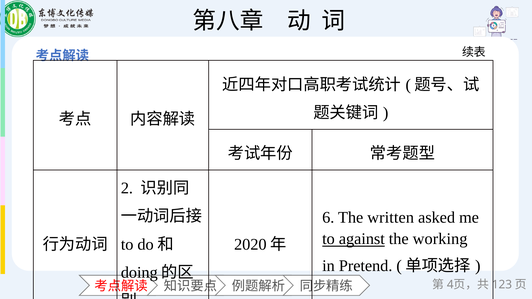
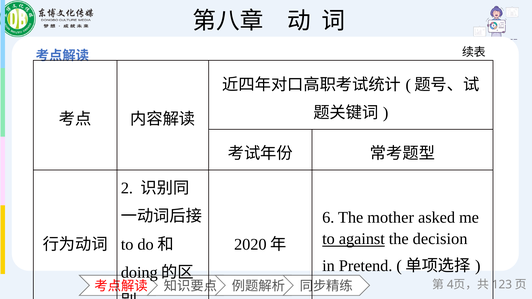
written: written -> mother (391, 218)
working: working -> decision (440, 239)
